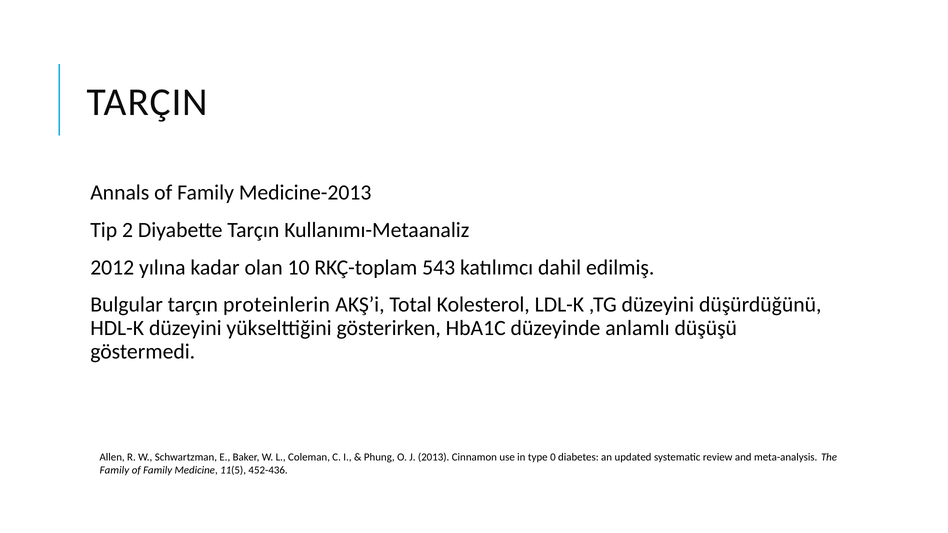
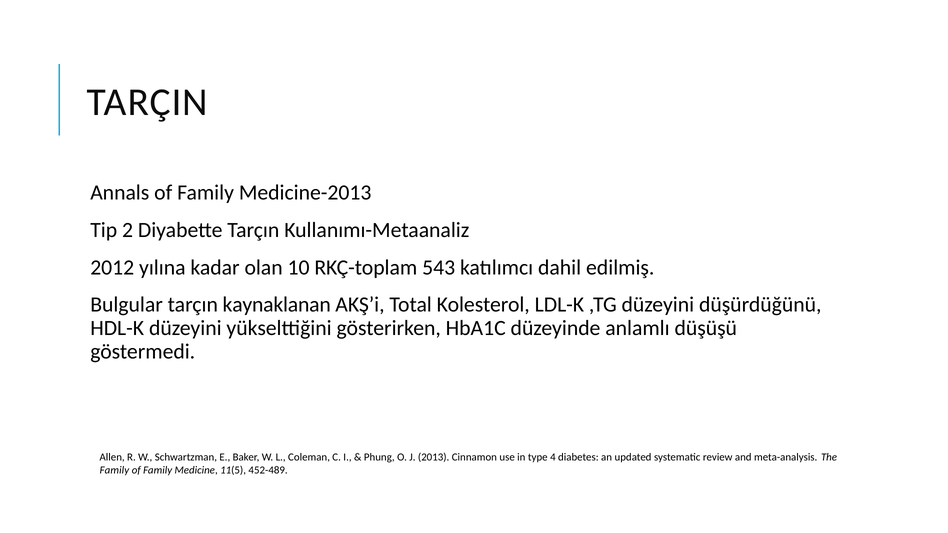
proteinlerin: proteinlerin -> kaynaklanan (277, 305)
0: 0 -> 4 (553, 457)
452-436: 452-436 -> 452-489 (268, 470)
